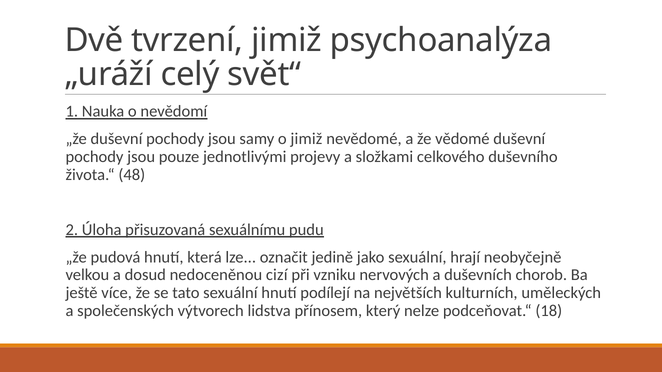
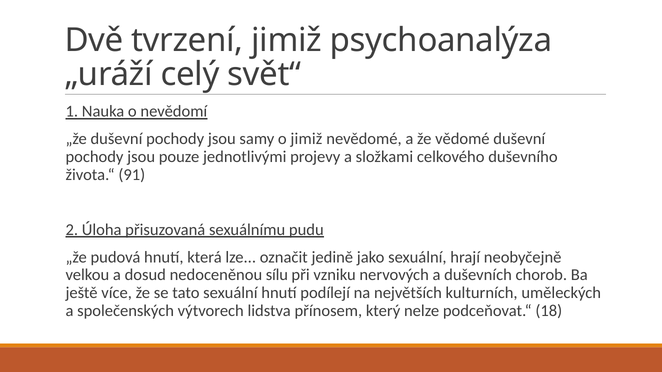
48: 48 -> 91 (132, 175)
cizí: cizí -> sílu (277, 275)
